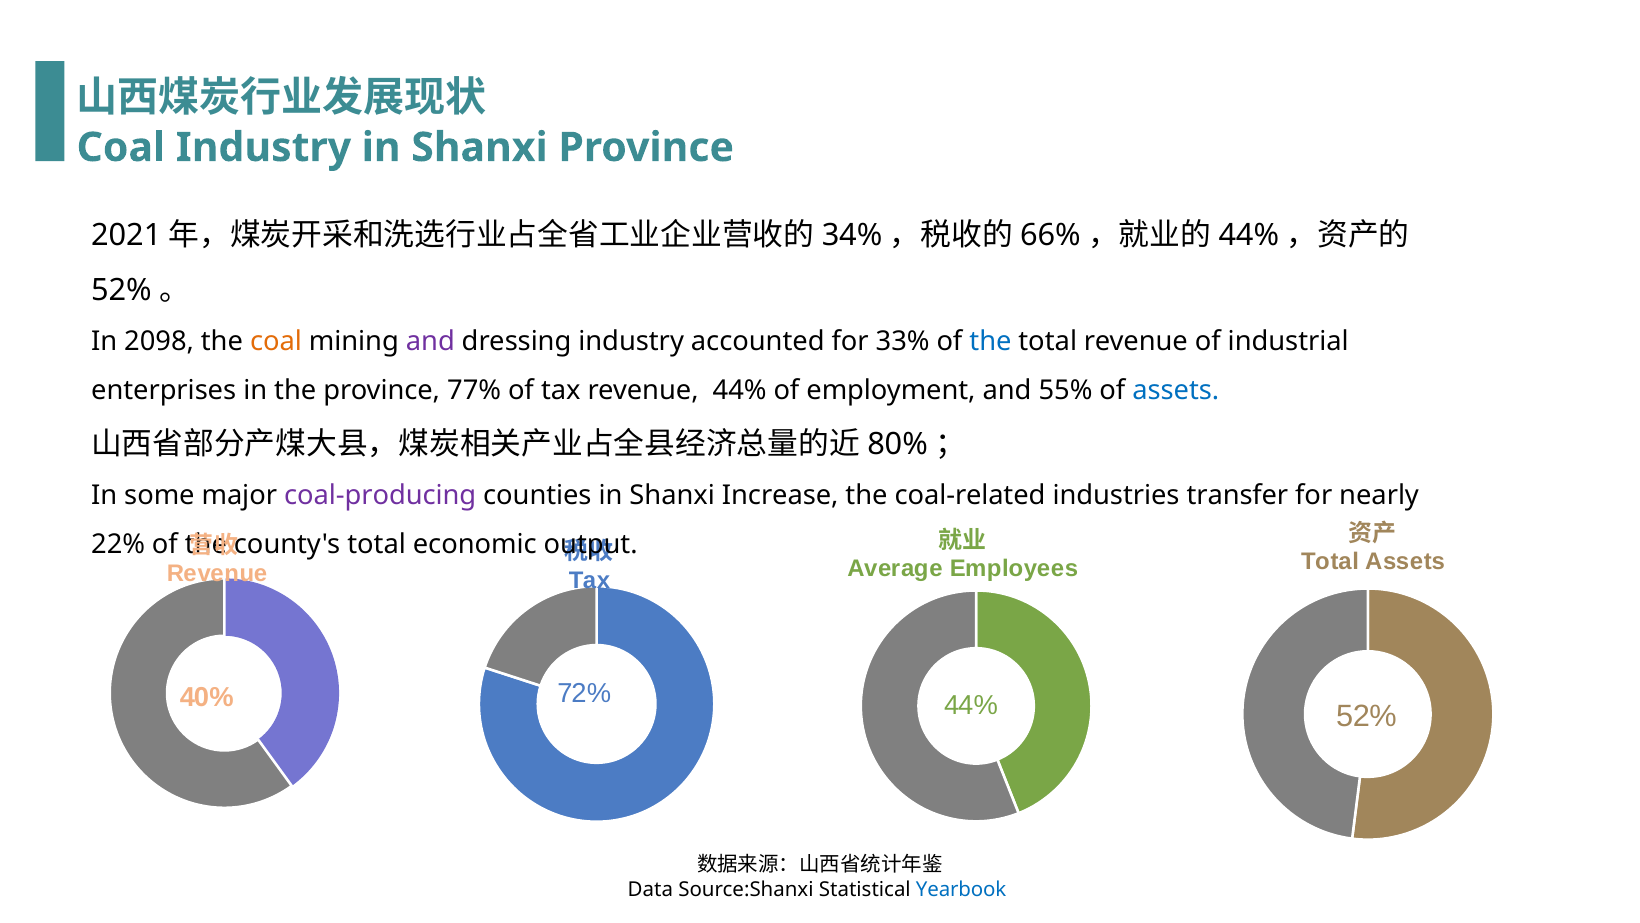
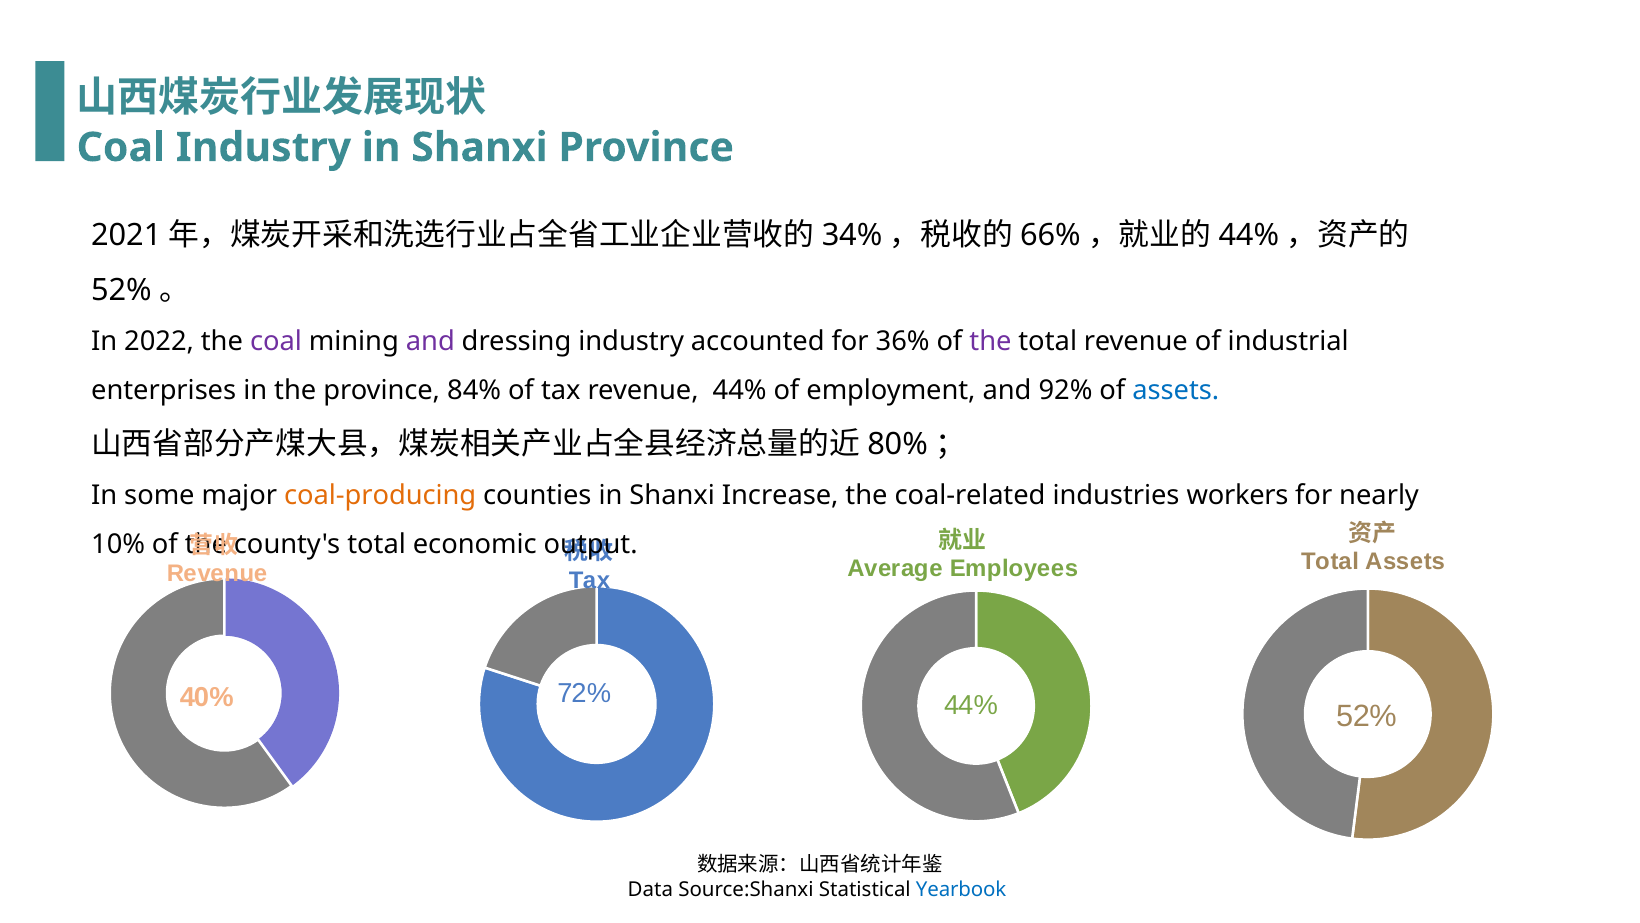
2098: 2098 -> 2022 (159, 341)
coal colour: orange -> purple (276, 341)
33%: 33% -> 36% (903, 341)
the colour: blue -> purple (990, 341)
77%: 77% -> 84% (474, 391)
55%: 55% -> 92% (1066, 391)
coal-producing colour: purple -> orange (380, 495)
transfer: transfer -> workers (1238, 495)
22%: 22% -> 10% (118, 544)
